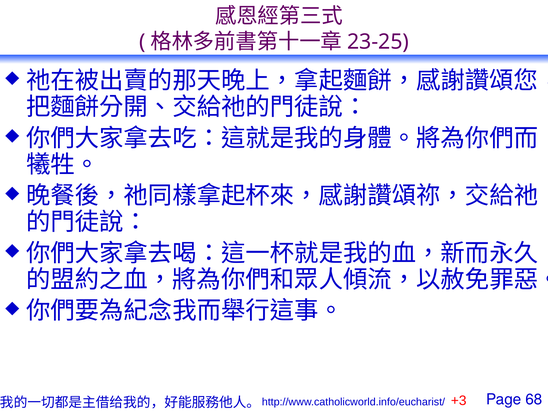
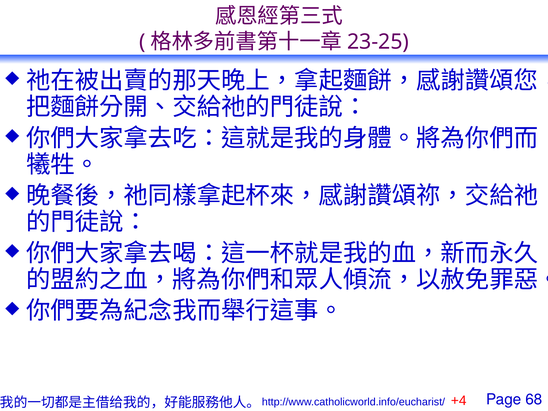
+3: +3 -> +4 (459, 401)
